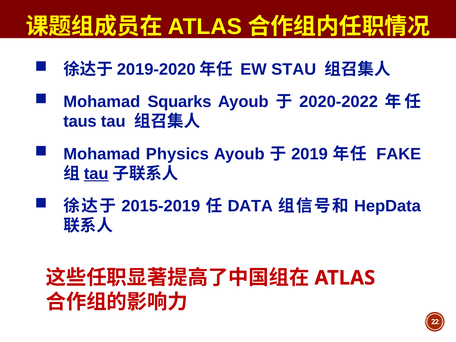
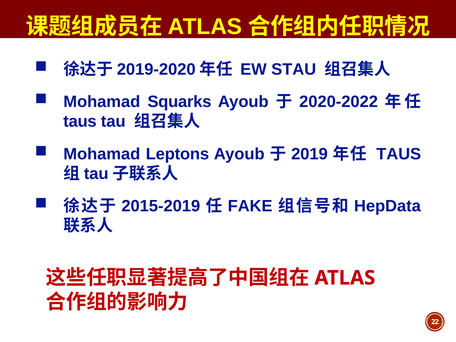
Physics: Physics -> Leptons (177, 154)
FAKE: FAKE -> TAUS (399, 154)
tau underline: present -> none (96, 174)
DATA: DATA -> FAKE (250, 206)
